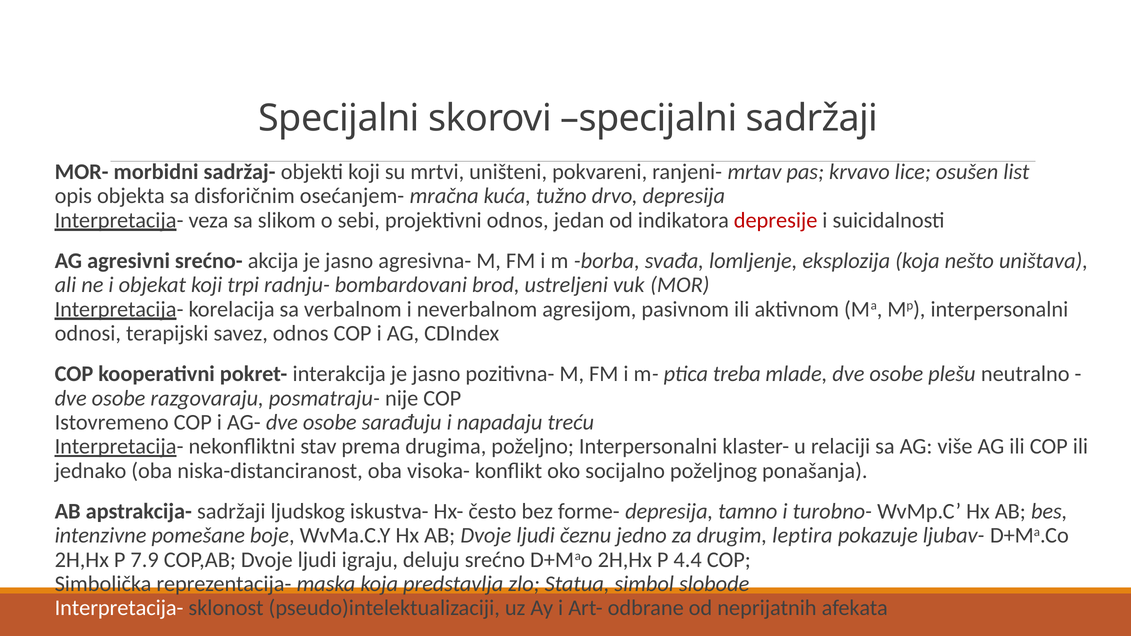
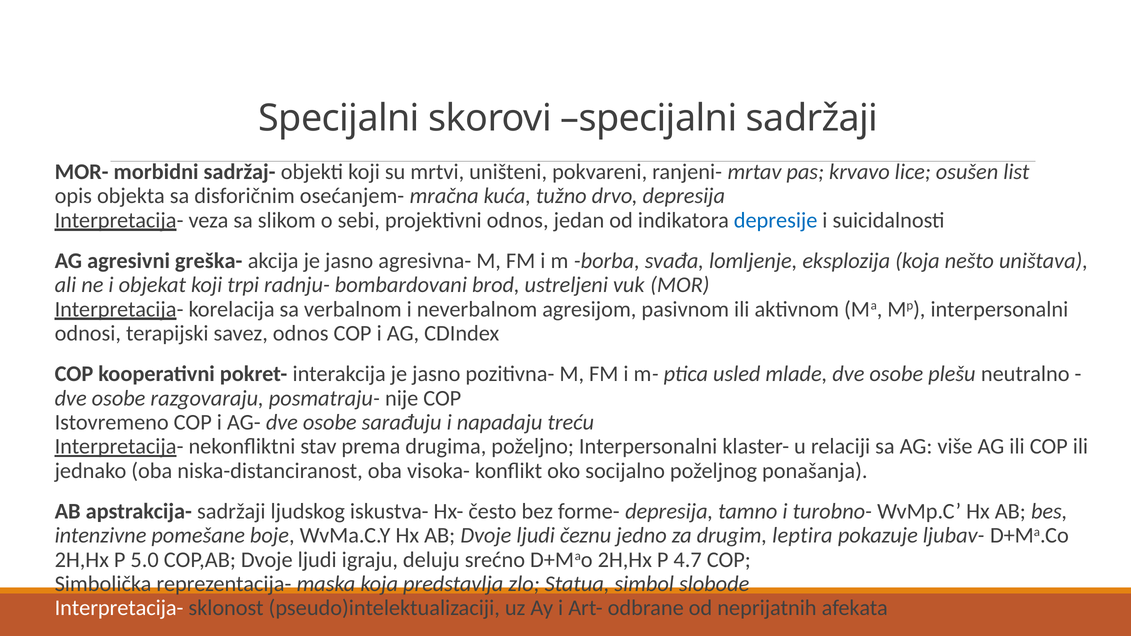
depresije colour: red -> blue (776, 220)
srećno-: srećno- -> greška- (209, 261)
treba: treba -> usled (737, 374)
7.9: 7.9 -> 5.0 (145, 560)
4.4: 4.4 -> 4.7 (688, 560)
